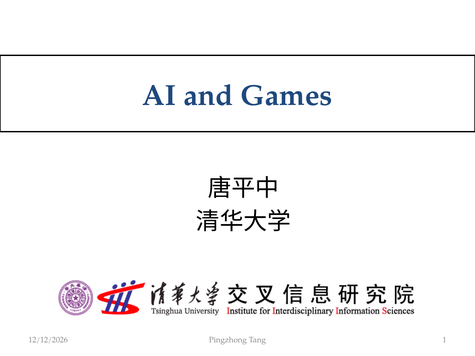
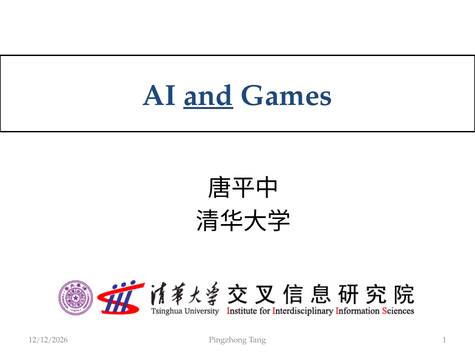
and underline: none -> present (208, 96)
